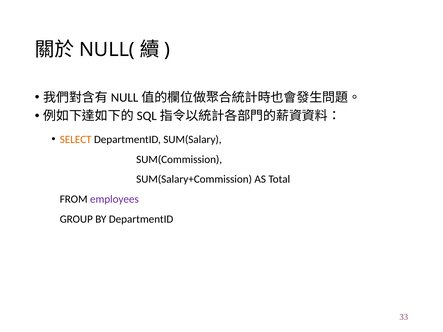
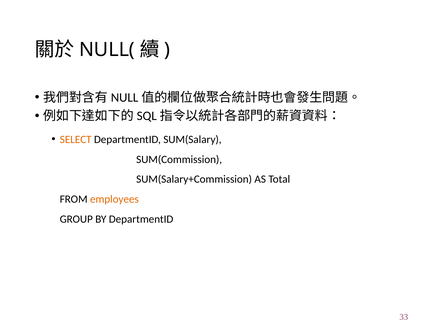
employees colour: purple -> orange (114, 199)
